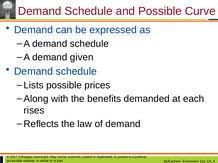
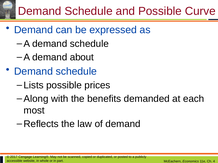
given: given -> about (82, 57)
rises: rises -> most (34, 111)
